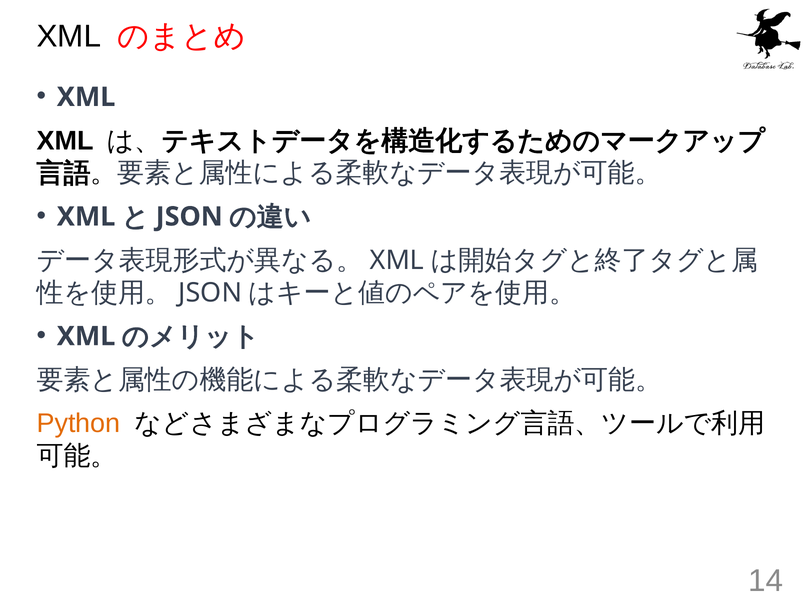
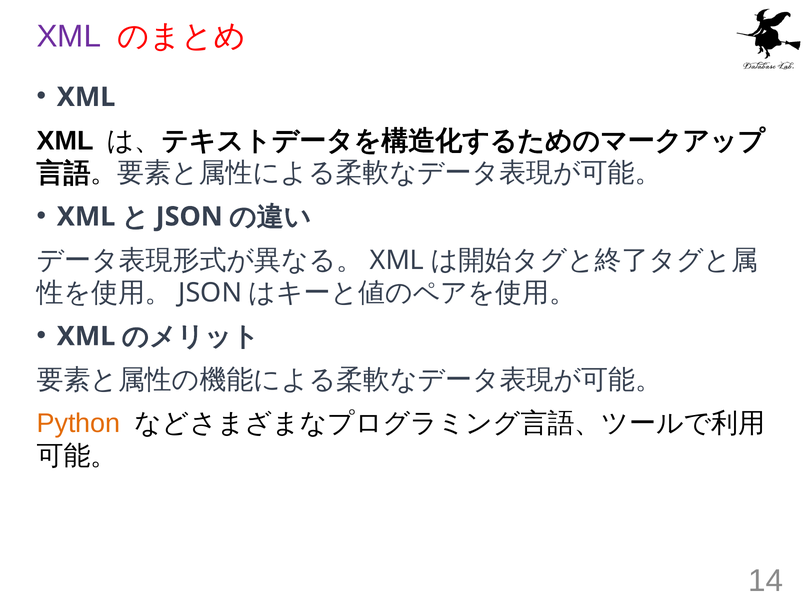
XML colour: black -> purple (69, 36)
